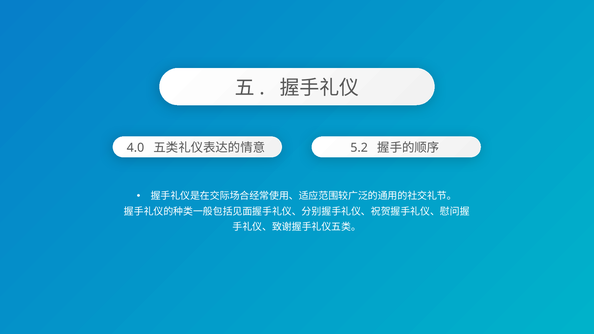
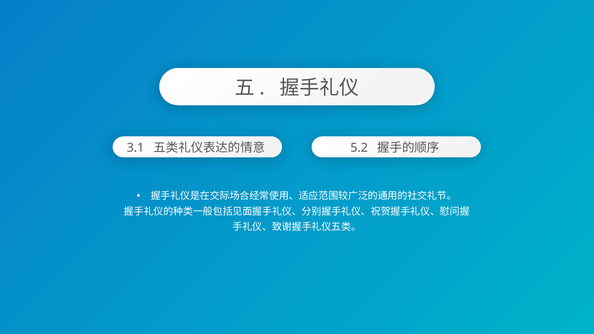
4.0: 4.0 -> 3.1 (135, 148)
